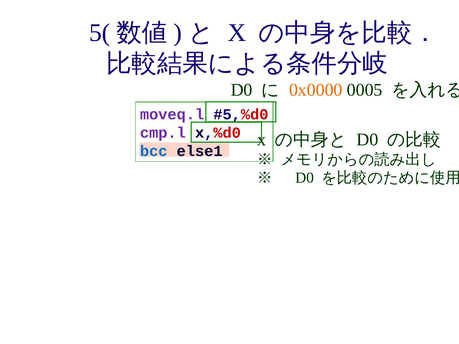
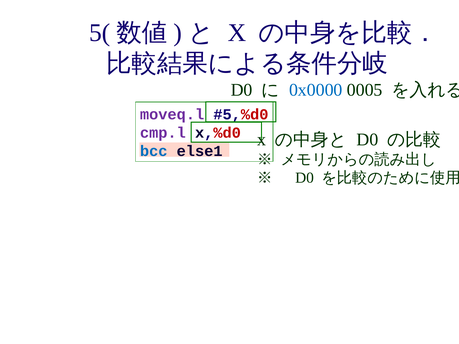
0x0000 colour: orange -> blue (316, 90)
